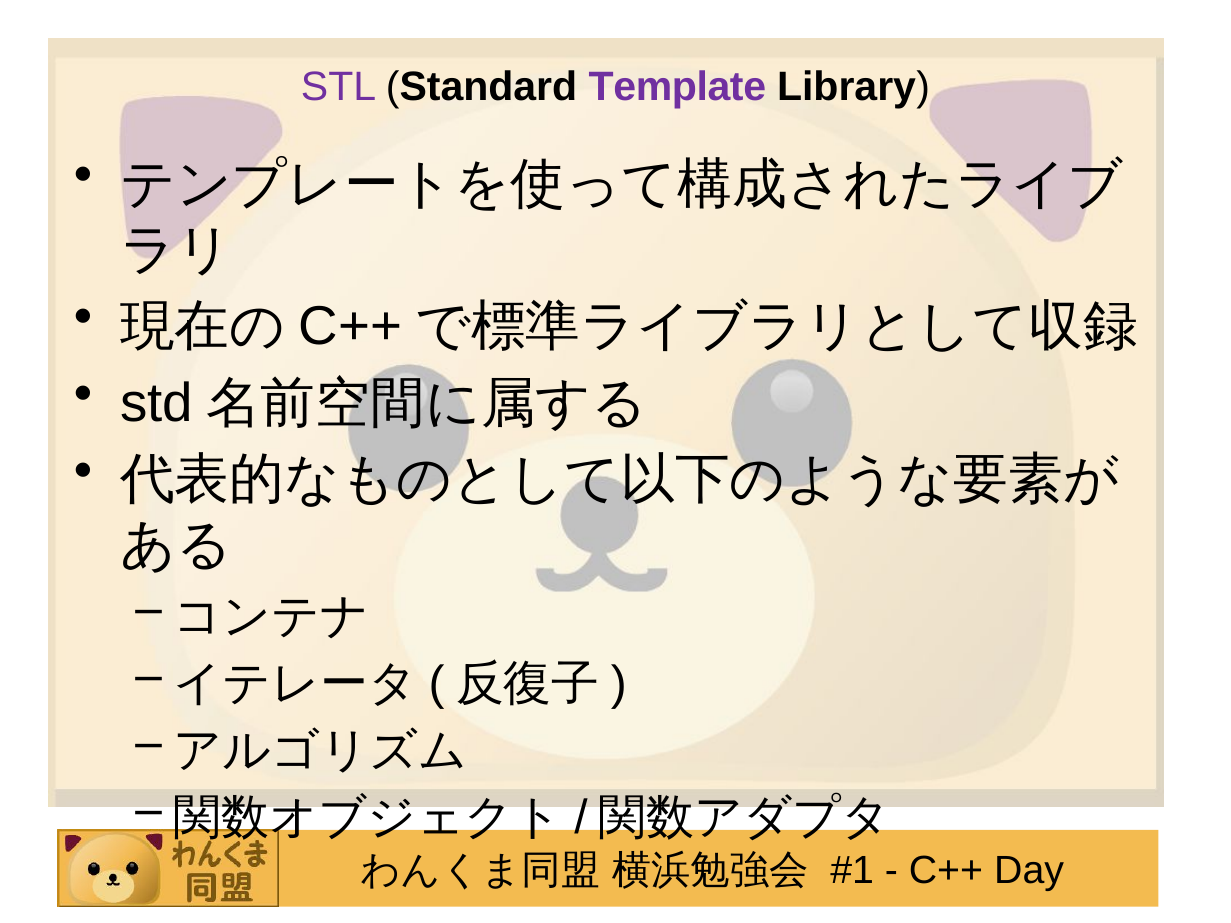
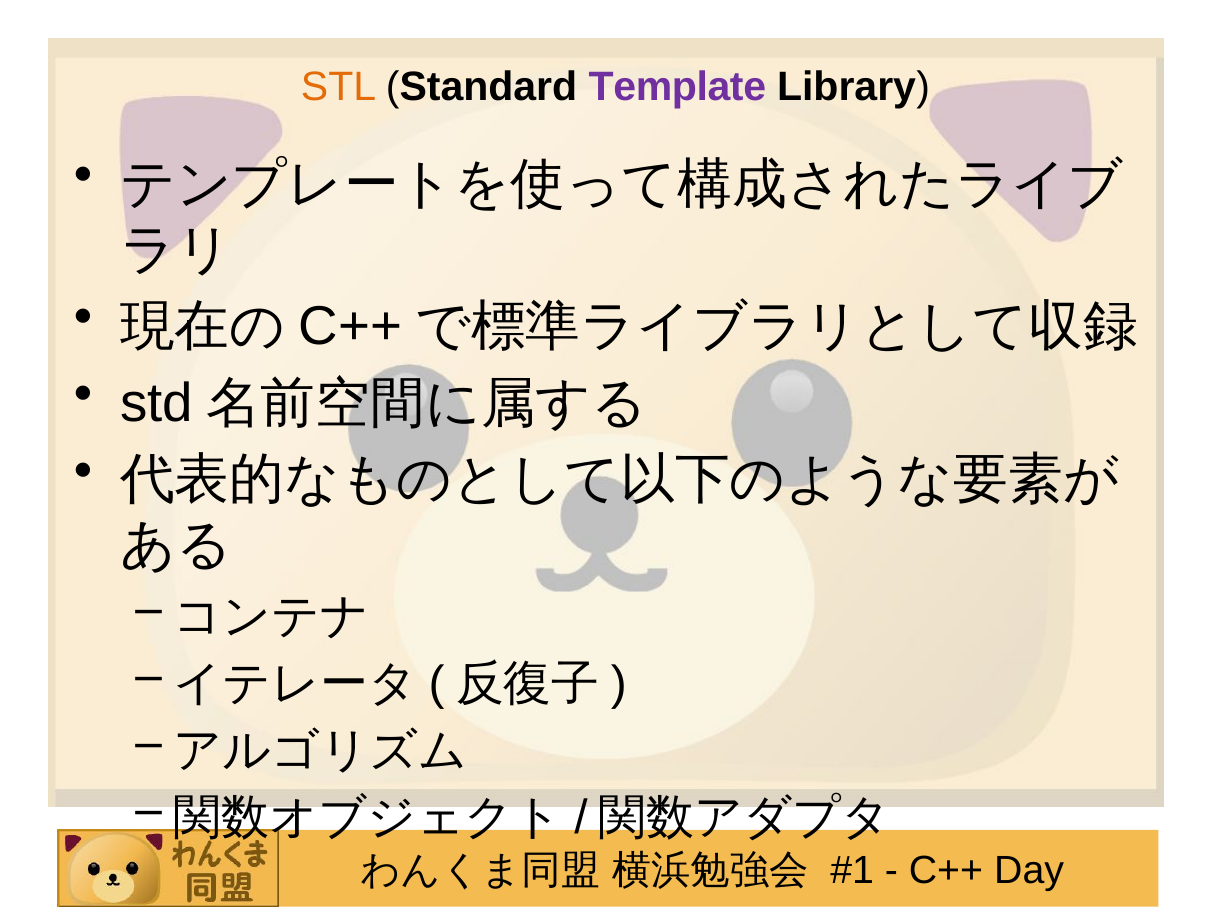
STL colour: purple -> orange (339, 87)
